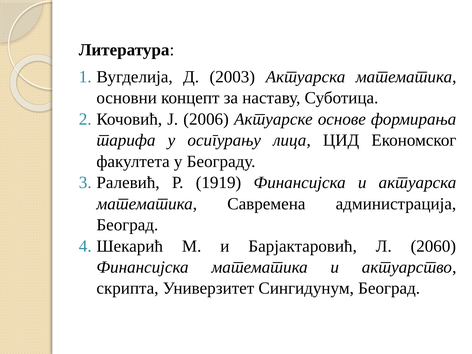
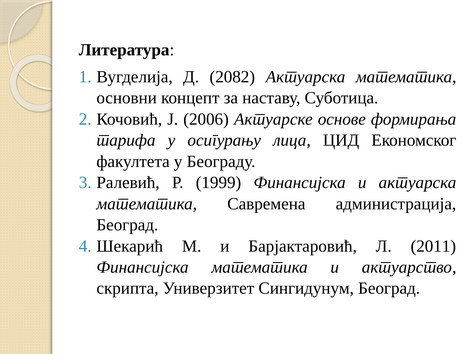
2003: 2003 -> 2082 (232, 77)
1919: 1919 -> 1999 (219, 183)
2060: 2060 -> 2011 (433, 246)
